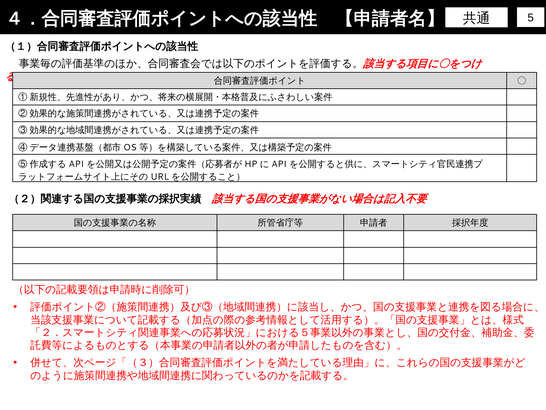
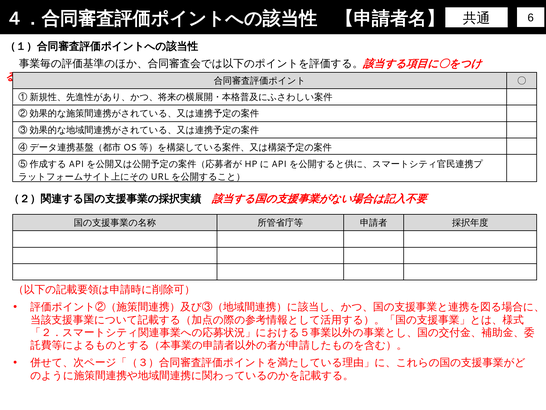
5: 5 -> 6 (531, 18)
